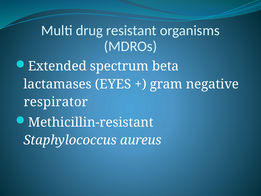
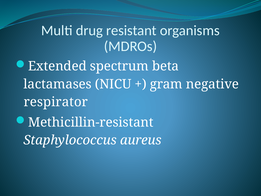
EYES: EYES -> NICU (113, 84)
